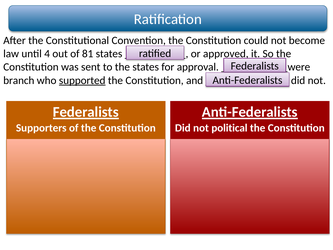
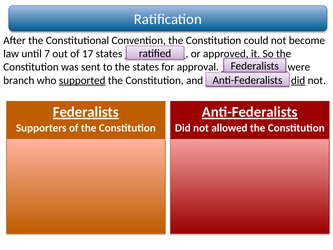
4: 4 -> 7 (47, 54)
81: 81 -> 17 (88, 54)
did underline: none -> present (298, 80)
political: political -> allowed (229, 128)
